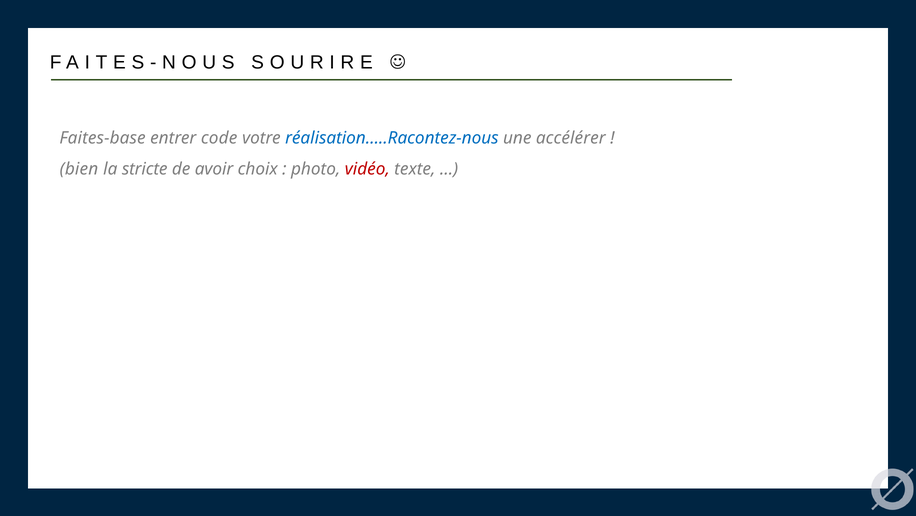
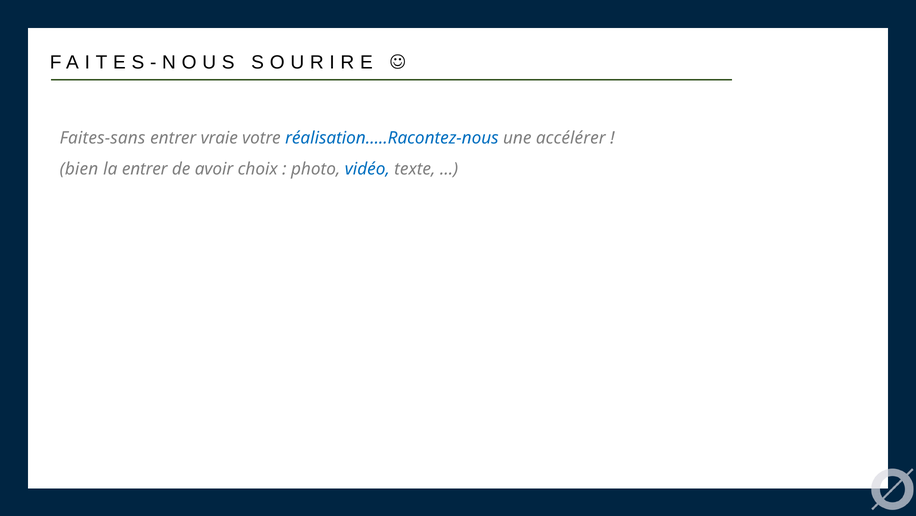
Faites-base: Faites-base -> Faites-sans (103, 138)
code: code -> vraie (219, 138)
la stricte: stricte -> entrer (145, 169)
vidéo colour: red -> blue (367, 169)
